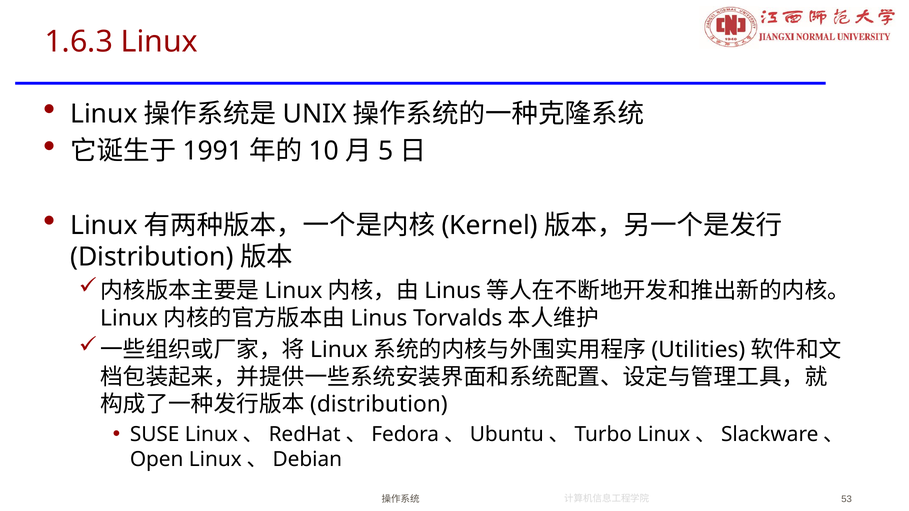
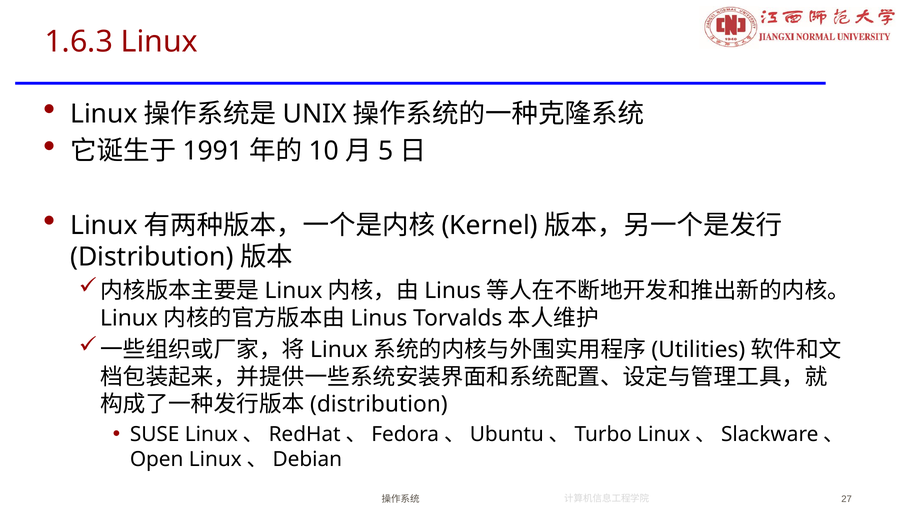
53: 53 -> 27 (847, 500)
